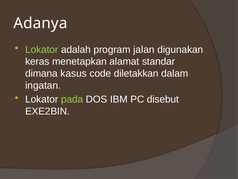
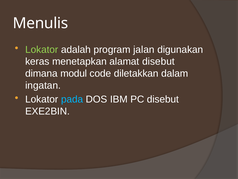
Adanya: Adanya -> Menulis (41, 23)
alamat standar: standar -> disebut (158, 61)
kasus: kasus -> modul (74, 73)
pada colour: light green -> light blue (72, 99)
